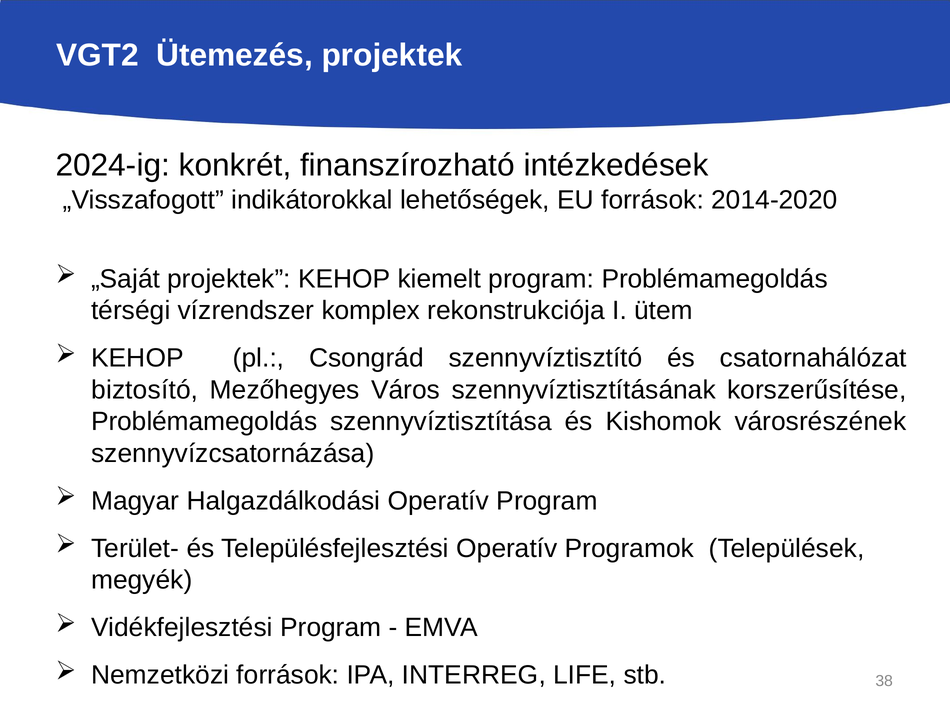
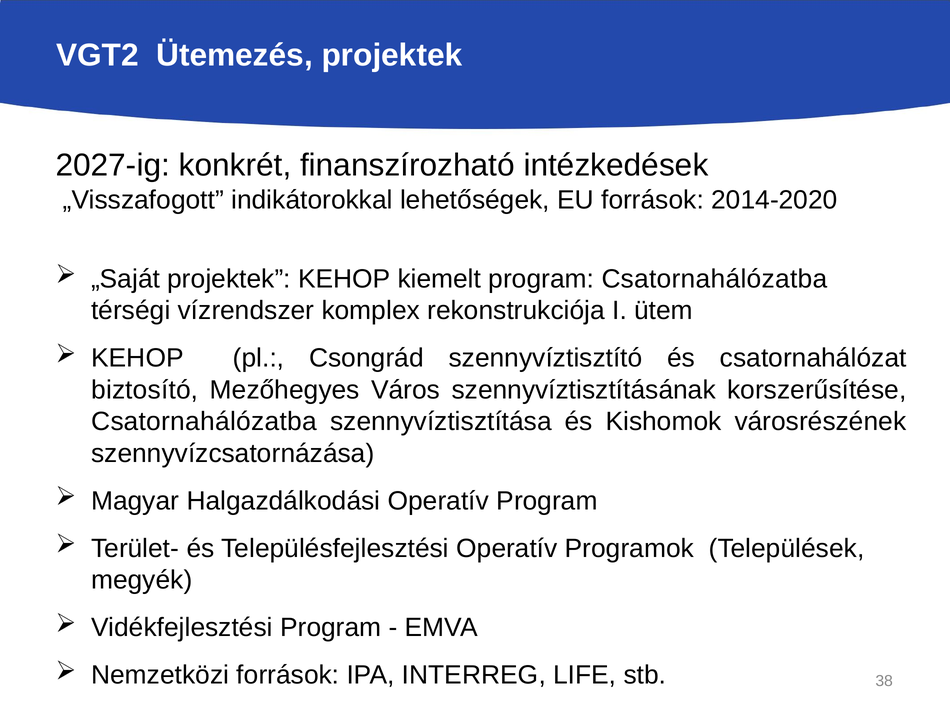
2024-ig: 2024-ig -> 2027-ig (113, 165)
program Problémamegoldás: Problémamegoldás -> Csatornahálózatba (714, 279)
Problémamegoldás: Problémamegoldás -> Csatornahálózatba (204, 421)
